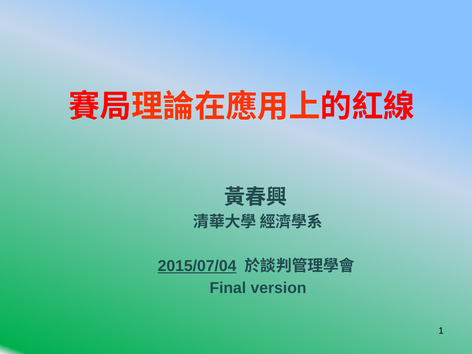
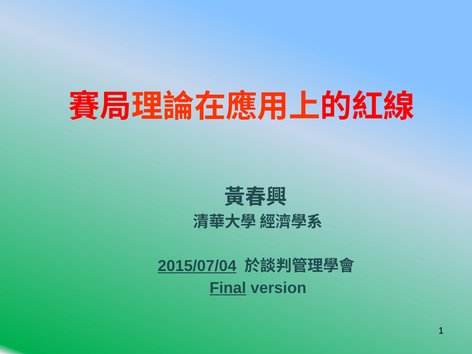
Final underline: none -> present (228, 288)
